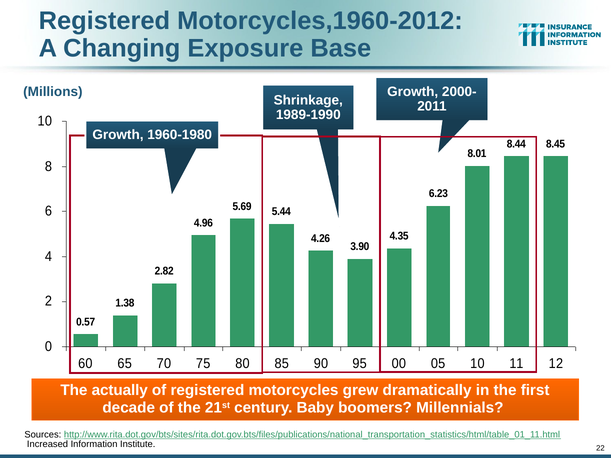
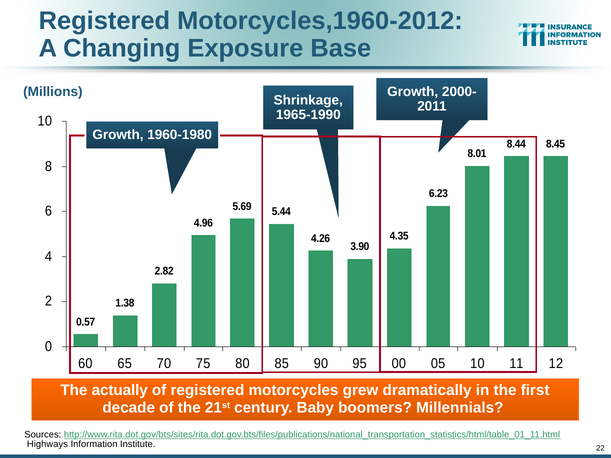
1989-1990: 1989-1990 -> 1965-1990 (308, 115)
Increased: Increased -> Highways (47, 444)
